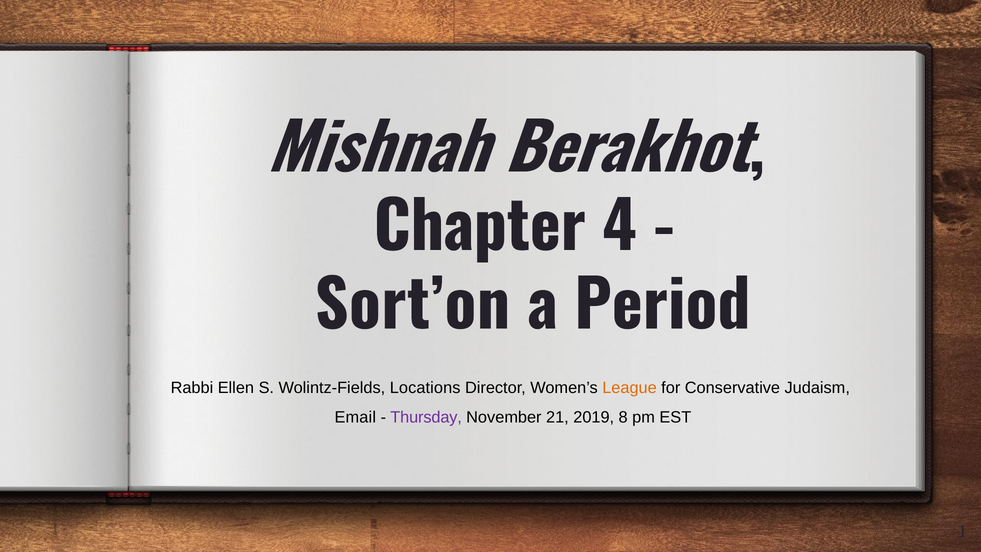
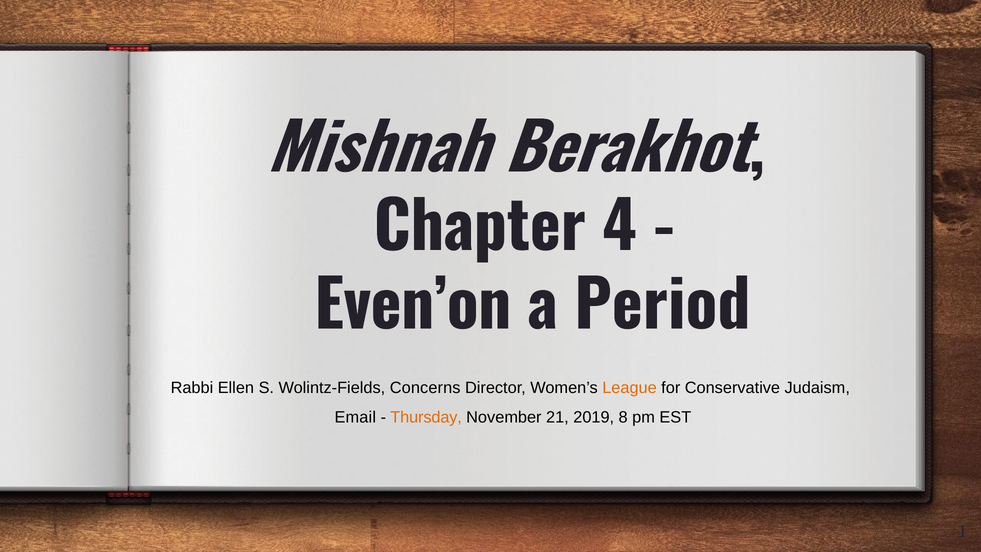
Sort’on: Sort’on -> Even’on (413, 307)
Locations: Locations -> Concerns (425, 388)
Thursday colour: purple -> orange (426, 417)
